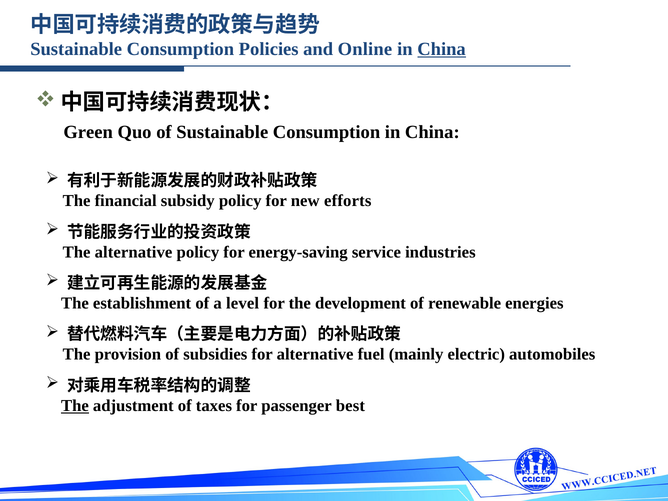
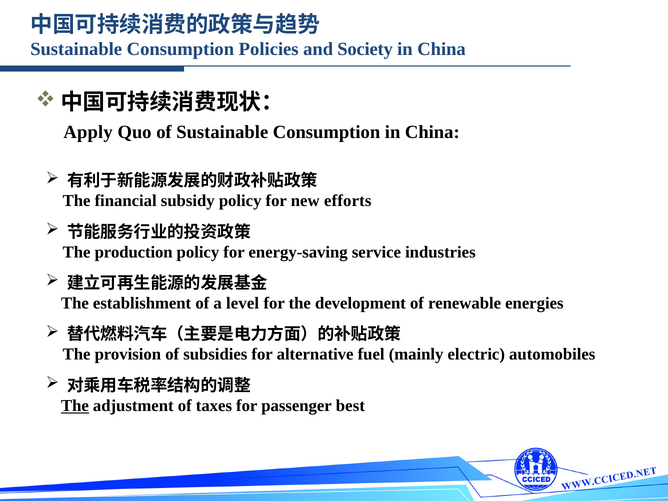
Online: Online -> Society (365, 49)
China underline: present -> none (442, 49)
Green: Green -> Apply (88, 132)
The alternative: alternative -> production (134, 252)
